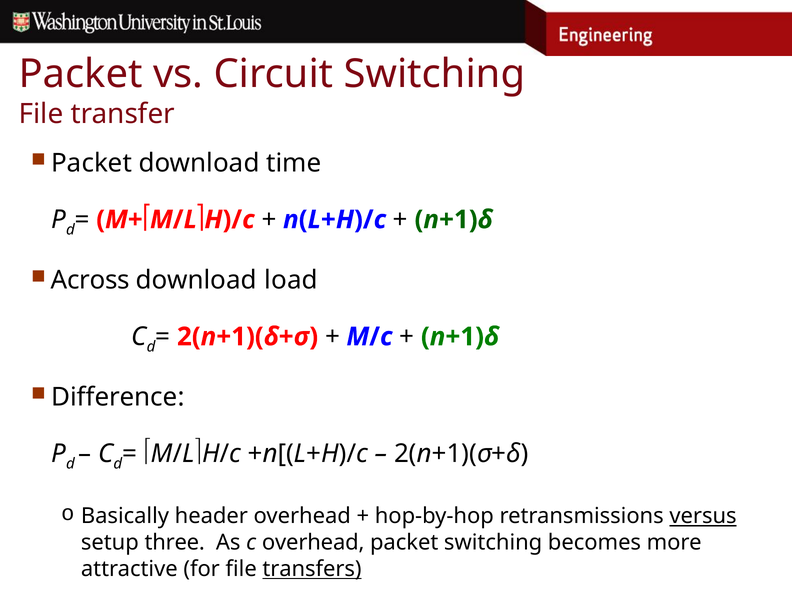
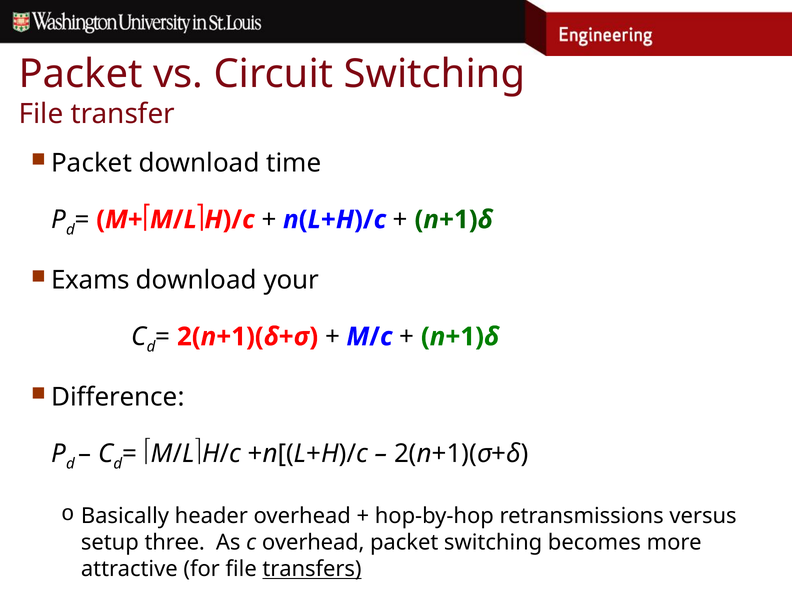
Across: Across -> Exams (90, 280)
load: load -> your (291, 280)
versus underline: present -> none (703, 516)
